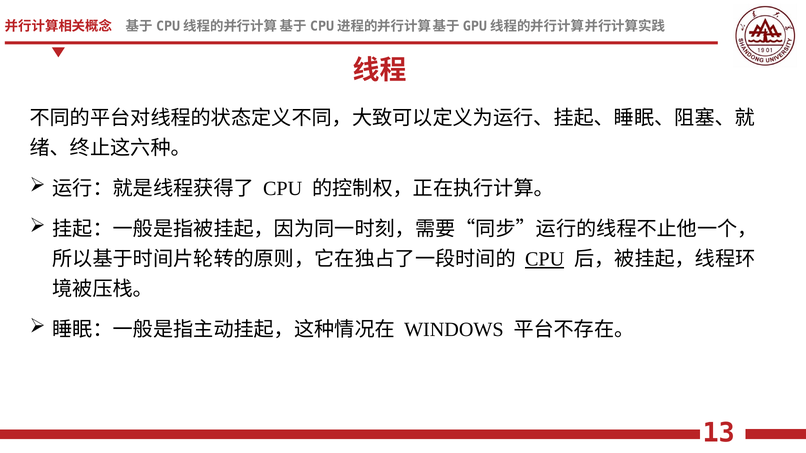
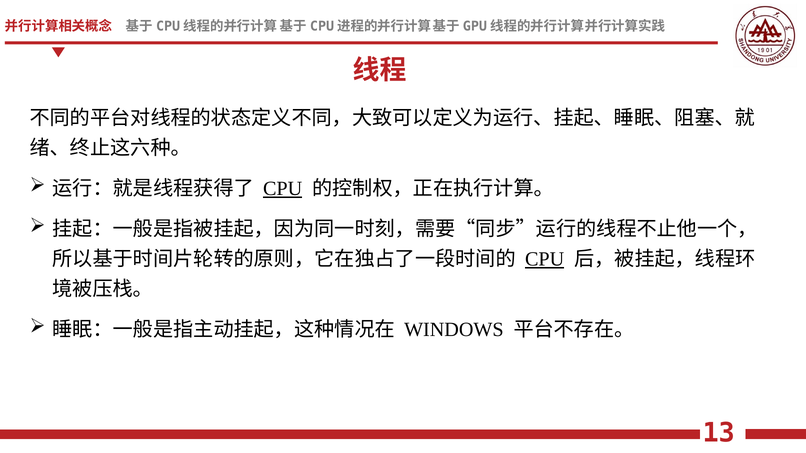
CPU underline: none -> present (283, 189)
